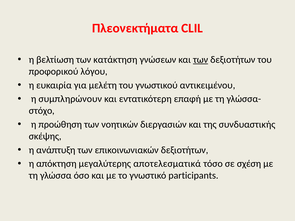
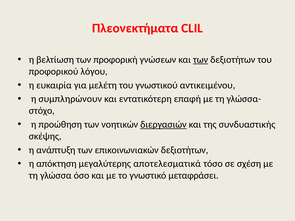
κατάκτηση: κατάκτηση -> προφορική (115, 60)
διεργασιών underline: none -> present (163, 125)
participants: participants -> μεταφράσει (193, 176)
